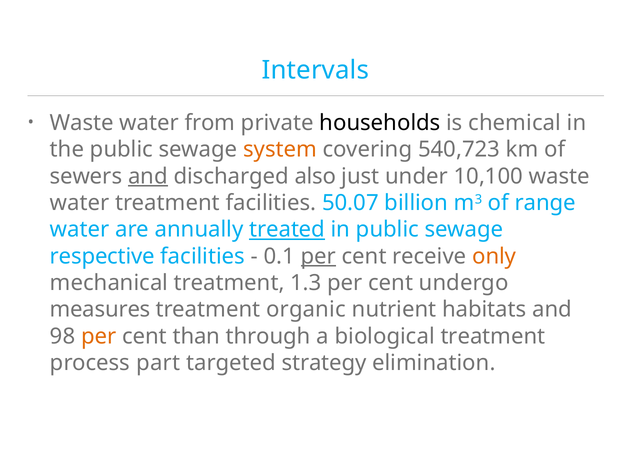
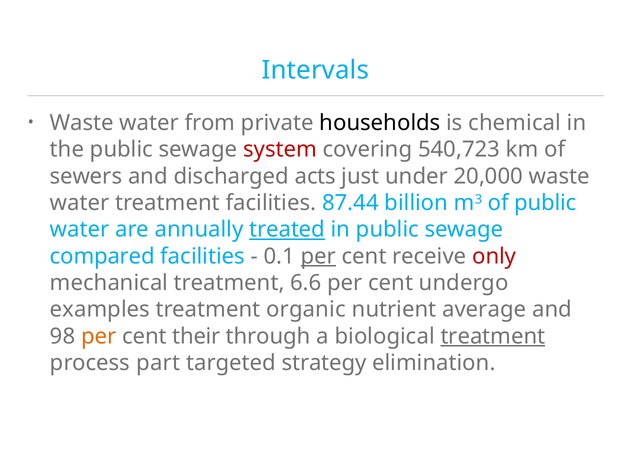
system colour: orange -> red (280, 149)
and underline: present -> none (148, 176)
also: also -> acts (315, 176)
10,100: 10,100 -> 20,000 (488, 176)
50.07: 50.07 -> 87.44 (350, 203)
of range: range -> public (545, 203)
respective: respective -> compared (102, 256)
only colour: orange -> red (494, 256)
1.3: 1.3 -> 6.6 (306, 282)
measures: measures -> examples (100, 309)
habitats: habitats -> average (484, 309)
than: than -> their (196, 336)
treatment underline: none -> present (493, 336)
